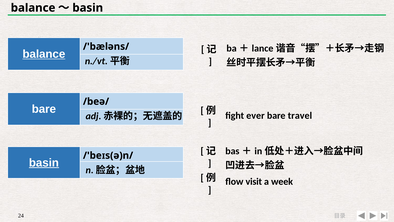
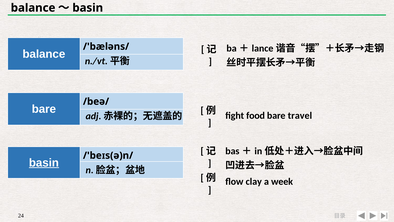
balance underline: present -> none (44, 54)
ever: ever -> food (256, 115)
visit: visit -> clay (254, 181)
